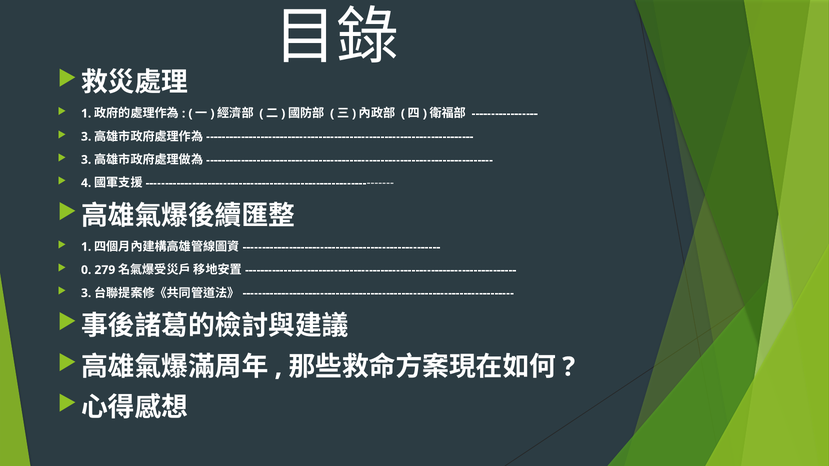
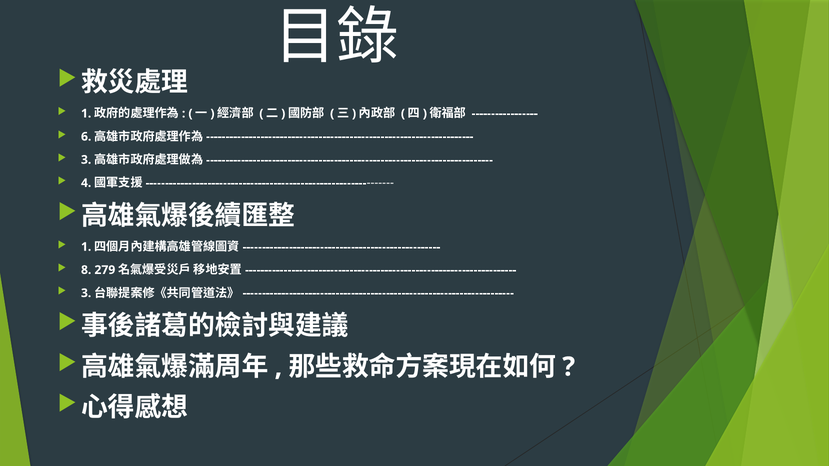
3: 3 -> 6 (86, 137)
0: 0 -> 8 (86, 270)
